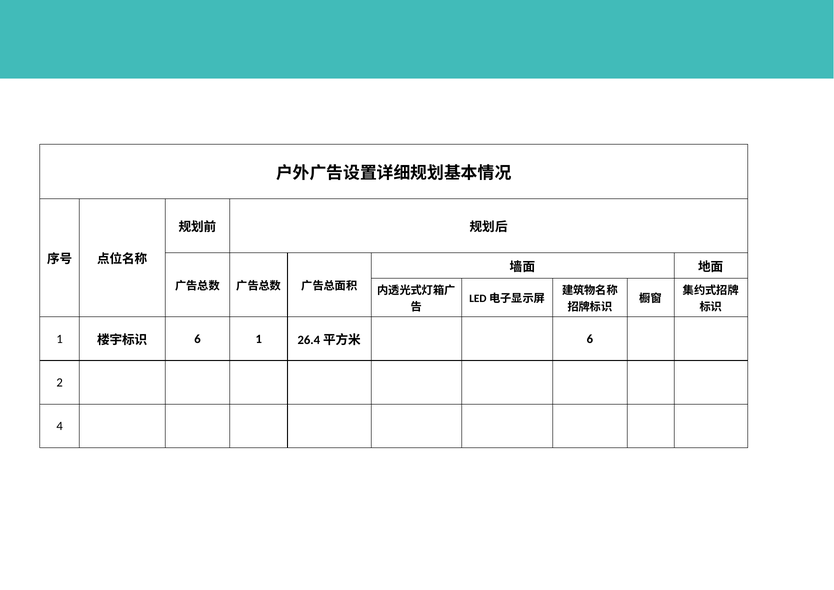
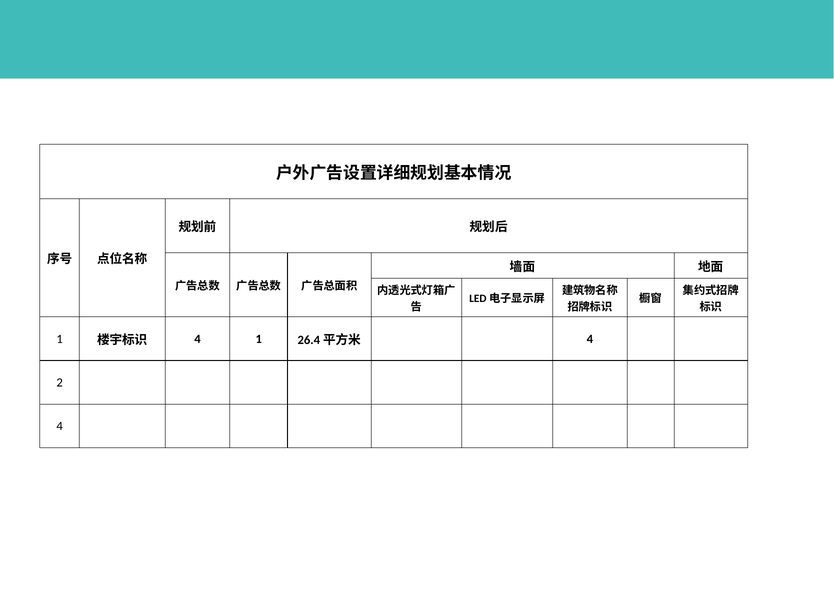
6: 6 -> 4 (198, 339)
6: 6 -> 4 (590, 339)
